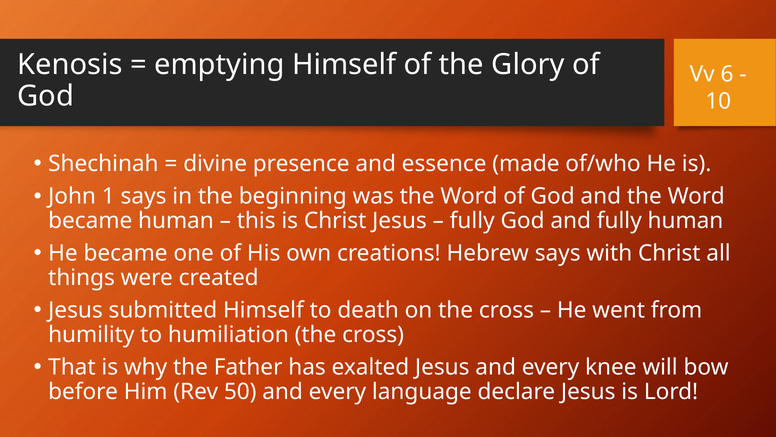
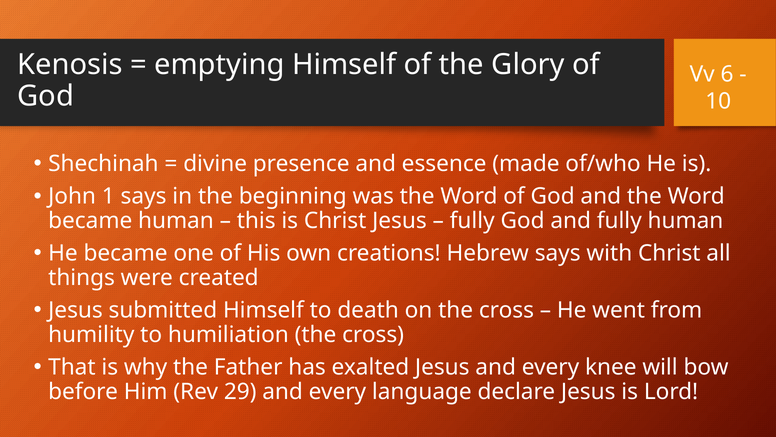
50: 50 -> 29 (240, 391)
